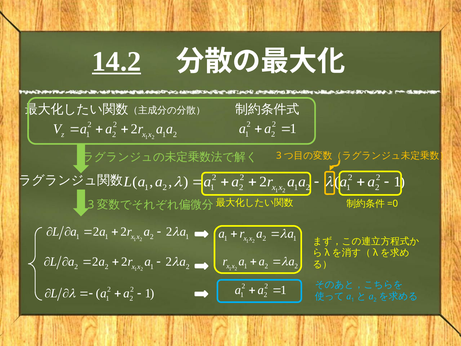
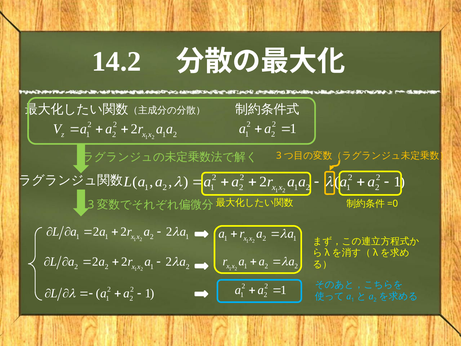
14.2 underline: present -> none (117, 61)
